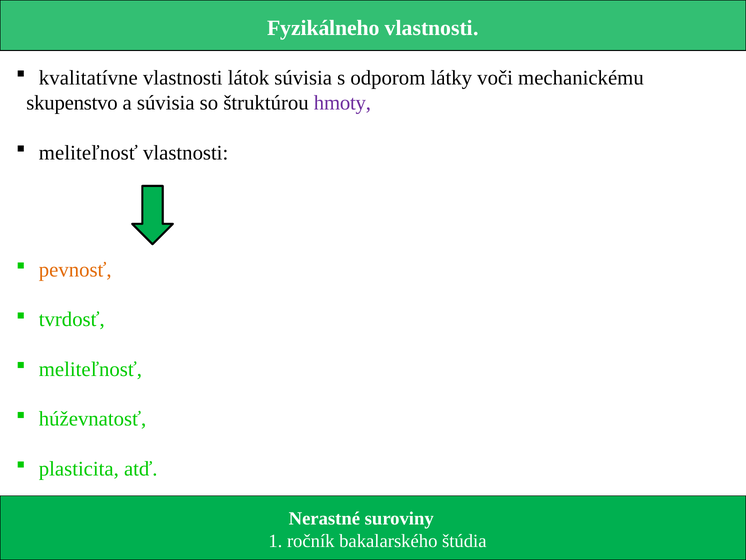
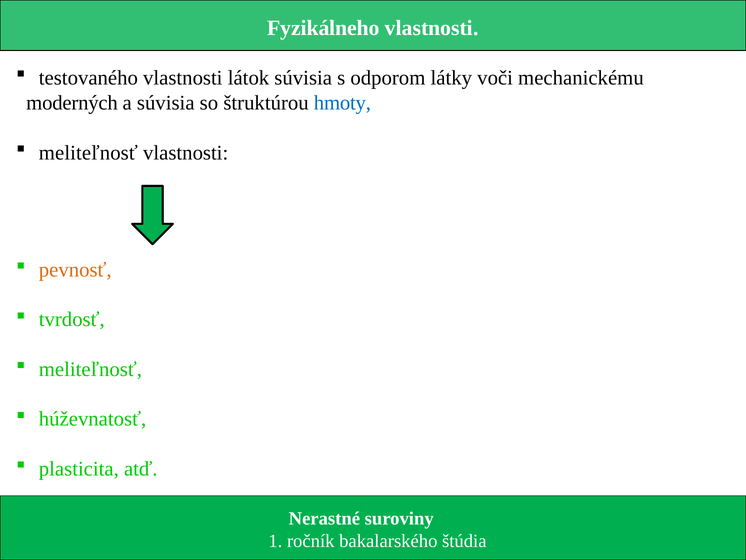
kvalitatívne: kvalitatívne -> testovaného (88, 78)
skupenstvo: skupenstvo -> moderných (72, 103)
hmoty colour: purple -> blue (342, 103)
